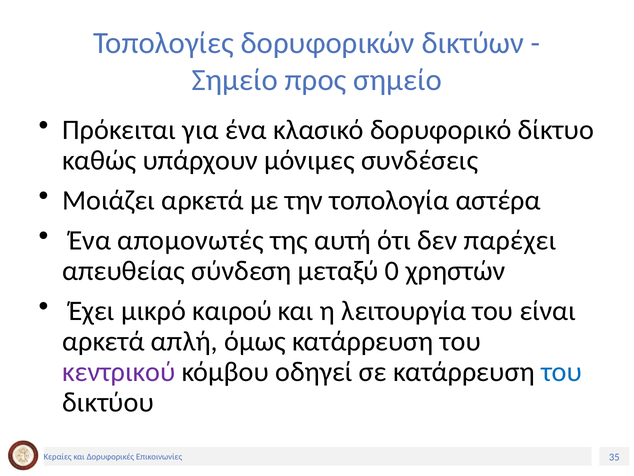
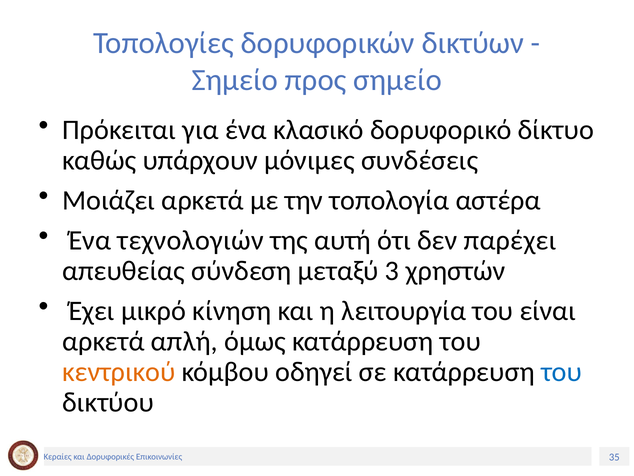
απομονωτές: απομονωτές -> τεχνολογιών (191, 240)
0: 0 -> 3 (392, 271)
καιρού: καιρού -> κίνηση (232, 311)
κεντρικού colour: purple -> orange (119, 372)
